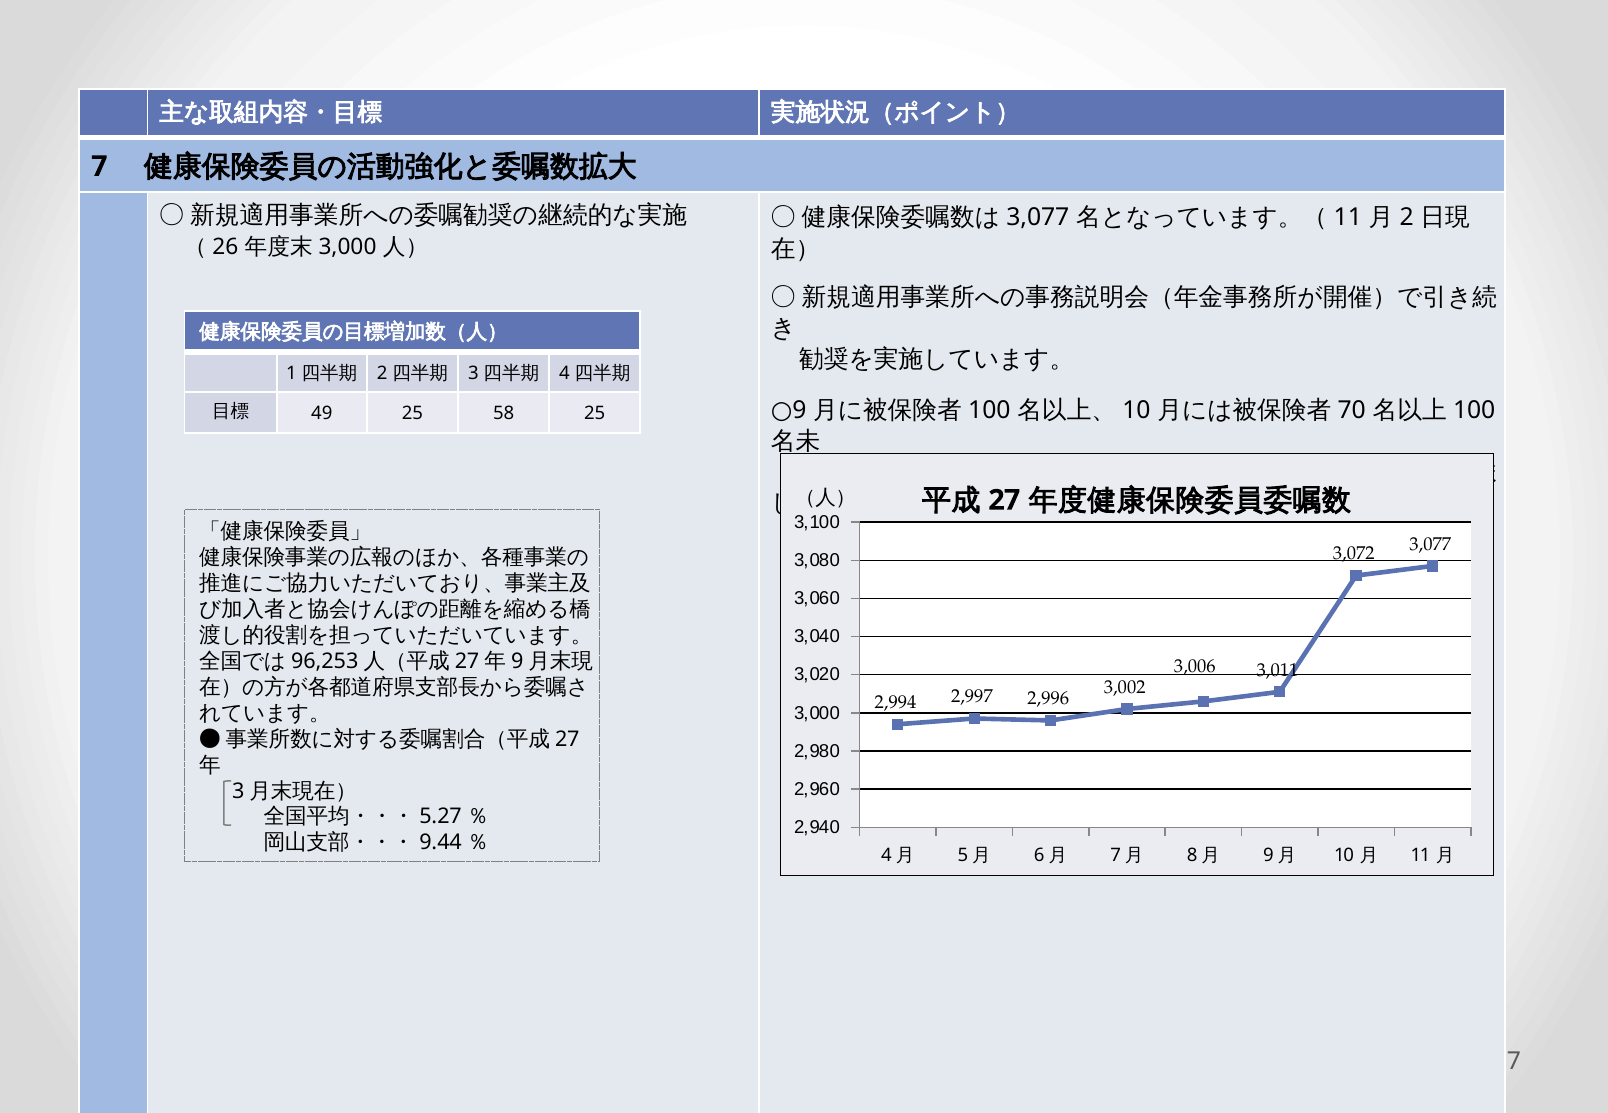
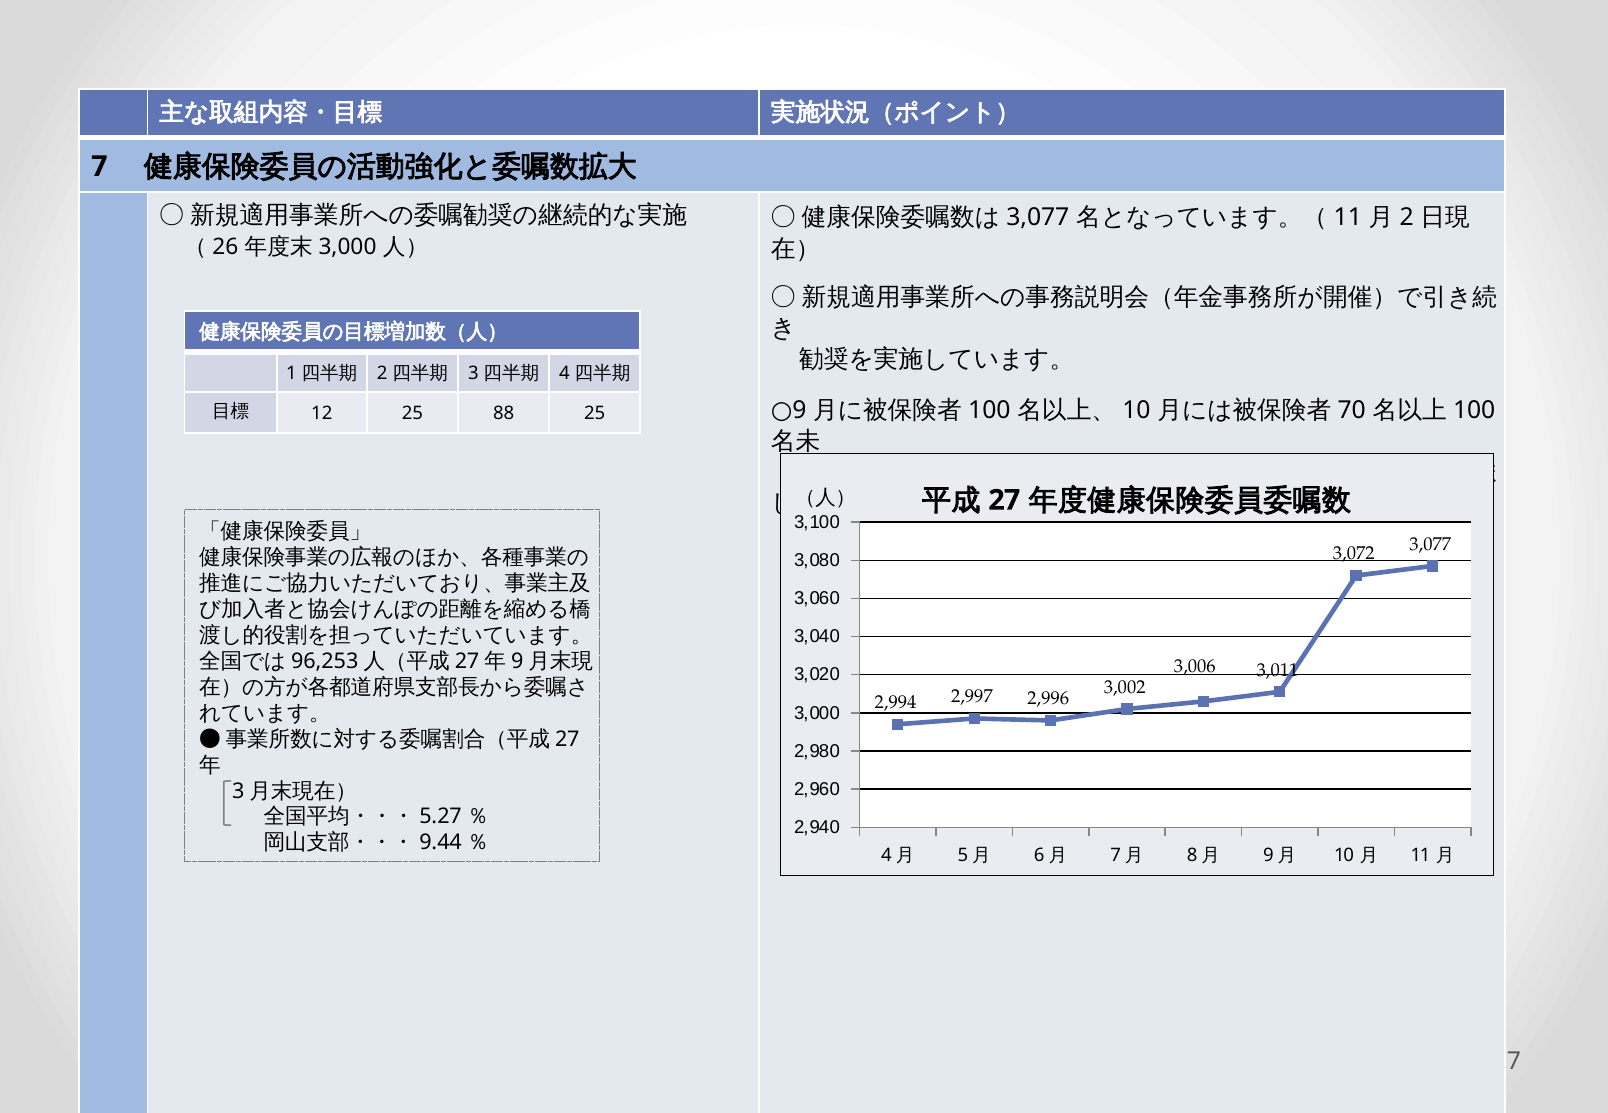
49: 49 -> 12 (322, 414)
58: 58 -> 88 (504, 414)
